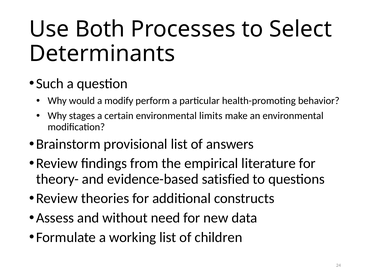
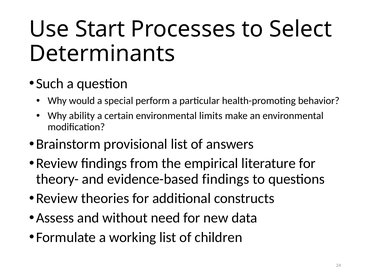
Both: Both -> Start (100, 29)
modify: modify -> special (119, 101)
stages: stages -> ability (82, 116)
evidence-based satisfied: satisfied -> findings (226, 179)
